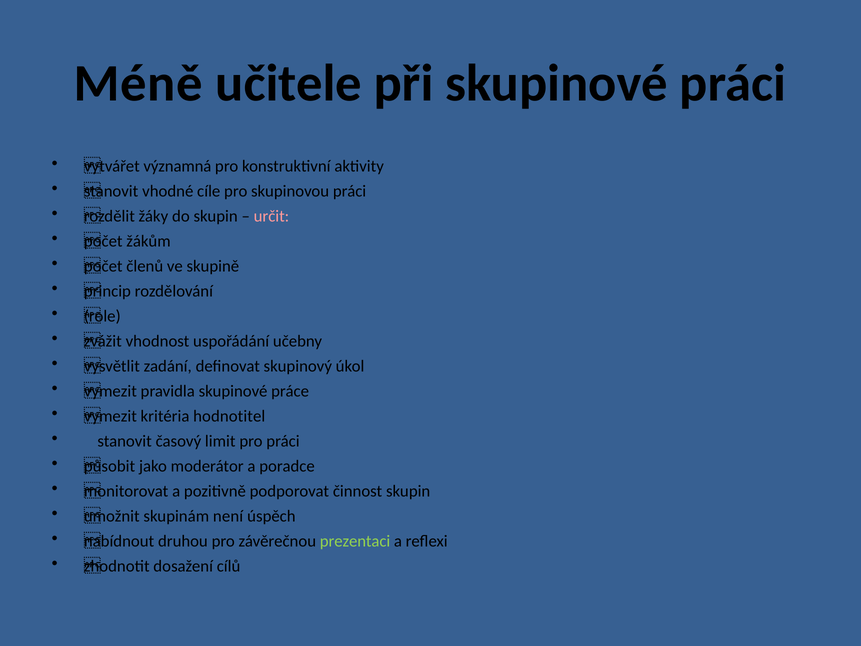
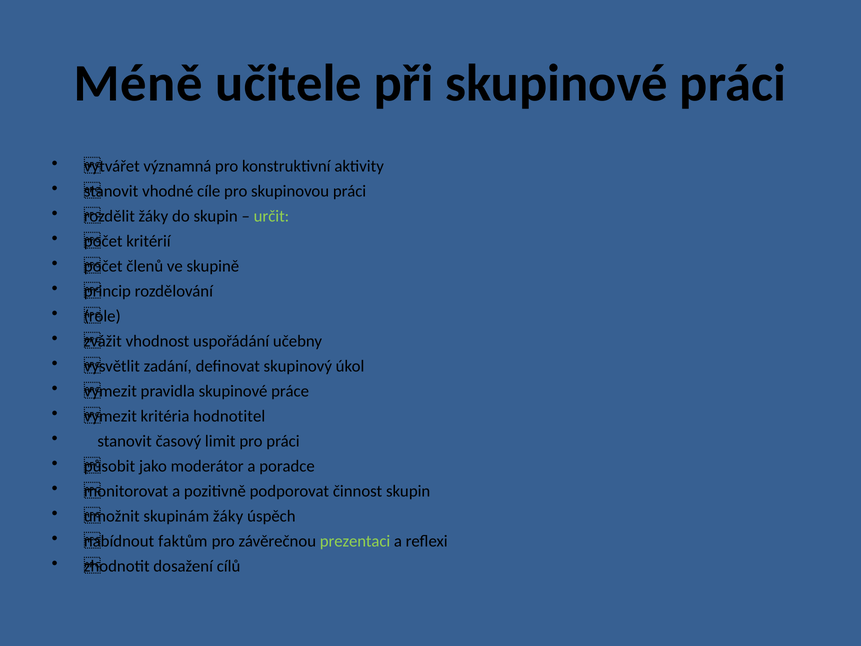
určit colour: pink -> light green (271, 216)
žákům: žákům -> kritérií (148, 241)
skupinám není: není -> žáky (228, 516)
druhou: druhou -> faktům (183, 541)
